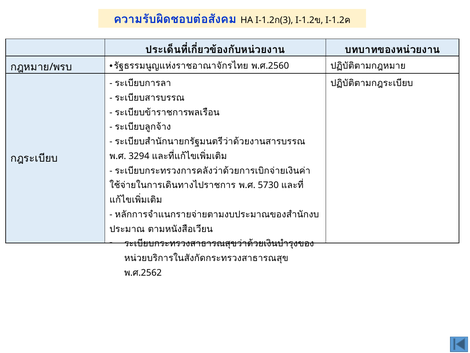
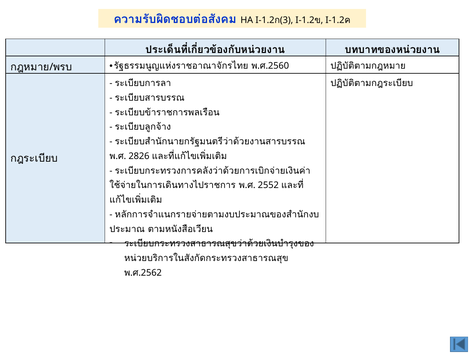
3294: 3294 -> 2826 (139, 156)
5730: 5730 -> 2552 (268, 185)
